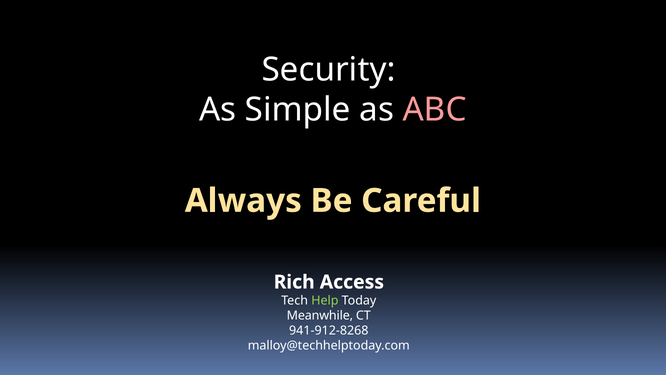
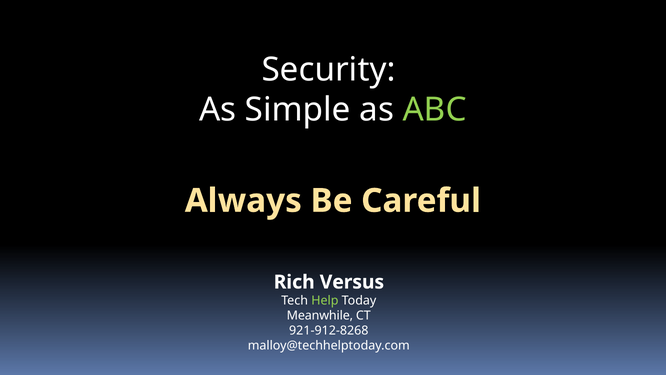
ABC colour: pink -> light green (435, 110)
Access: Access -> Versus (352, 282)
941-912-8268: 941-912-8268 -> 921-912-8268 (329, 331)
